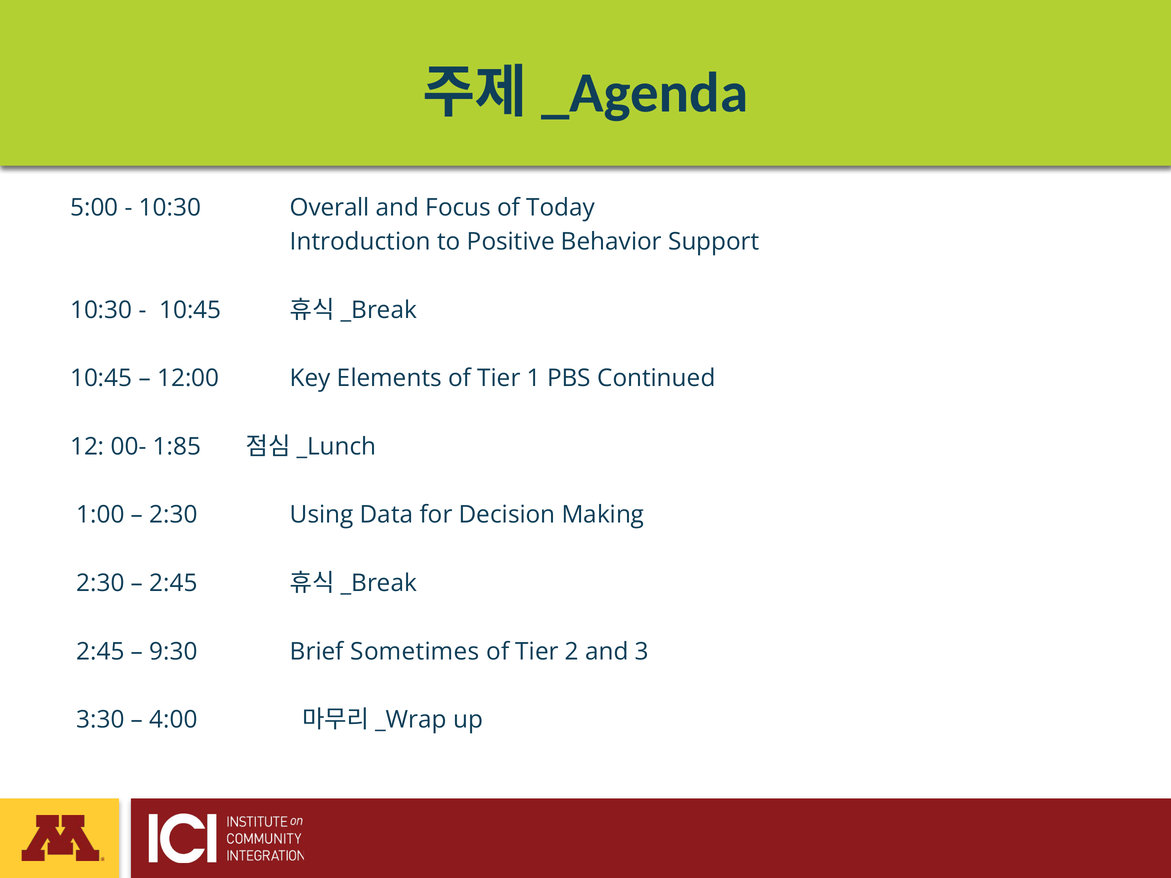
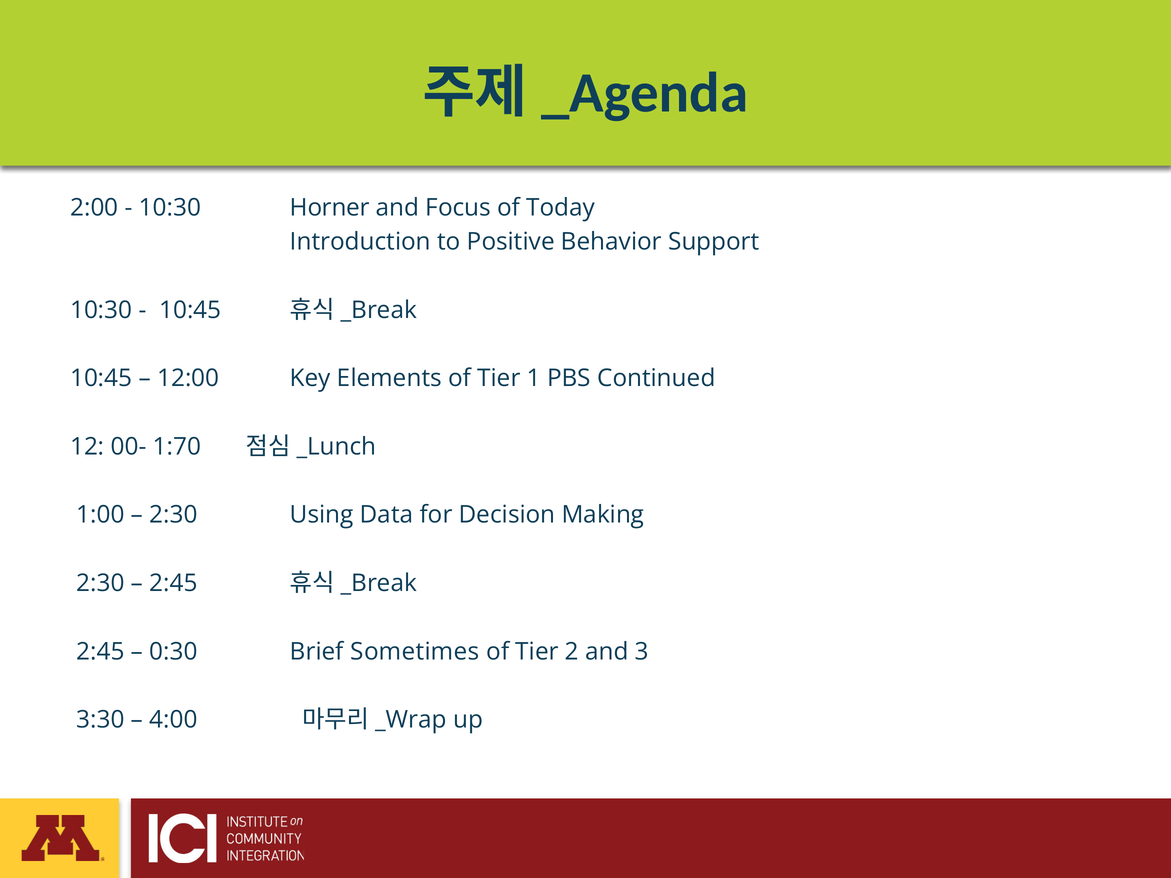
5:00: 5:00 -> 2:00 (94, 208)
Overall: Overall -> Horner (330, 208)
1:85: 1:85 -> 1:70 (177, 447)
9:30: 9:30 -> 0:30 (173, 652)
